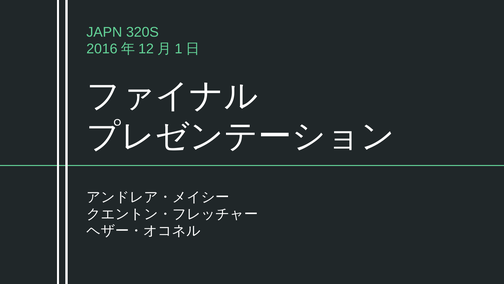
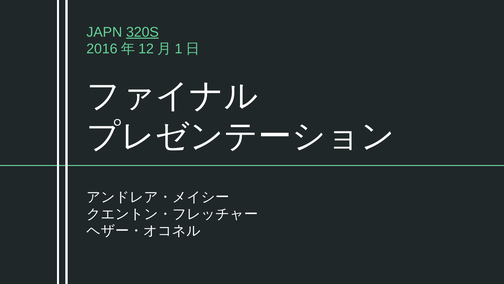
320S underline: none -> present (142, 32)
